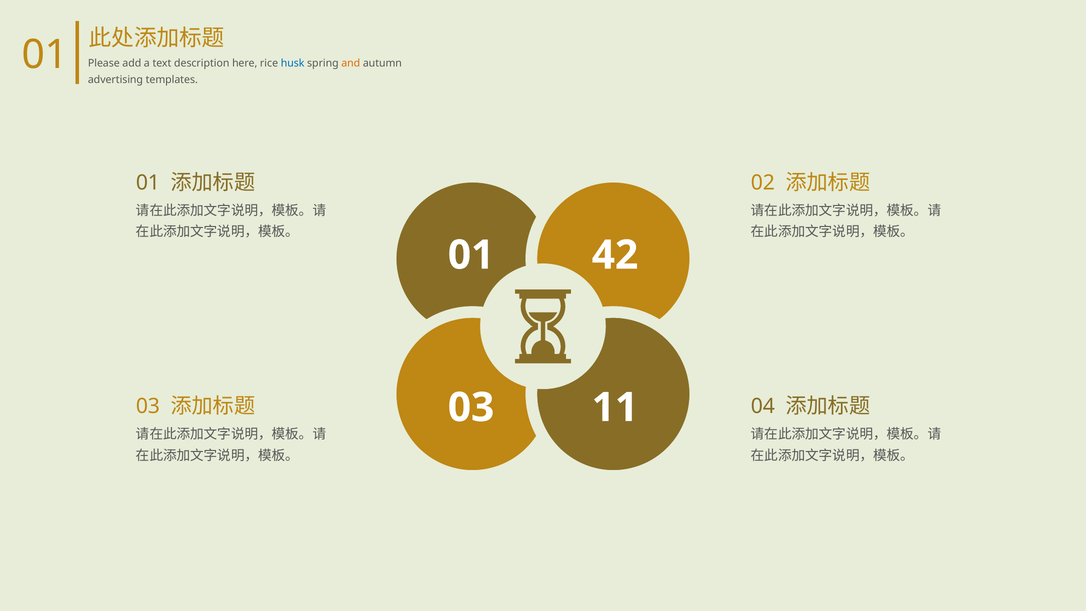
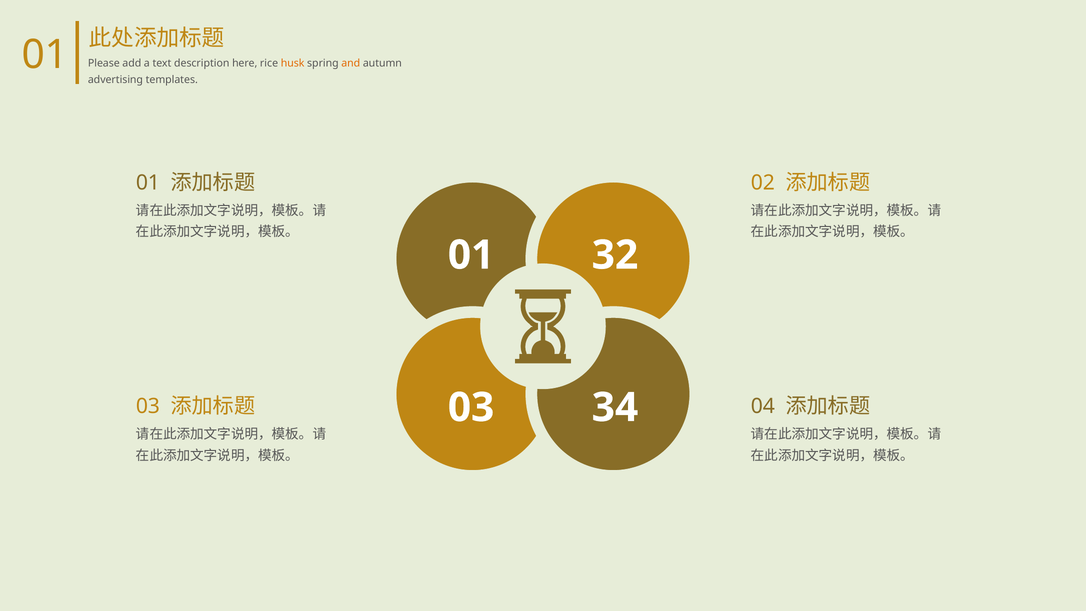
husk colour: blue -> orange (293, 63)
42: 42 -> 32 (615, 255)
11: 11 -> 34 (615, 408)
